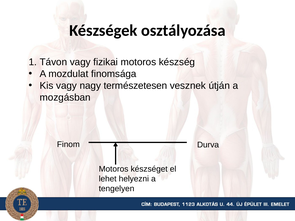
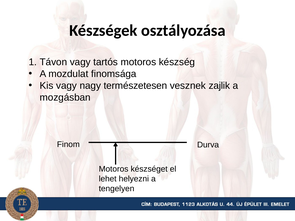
fizikai: fizikai -> tartós (106, 62)
útján: útján -> zajlik (219, 86)
